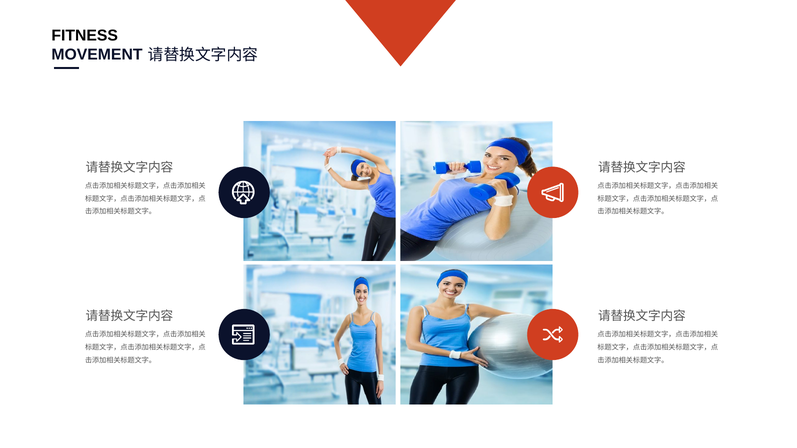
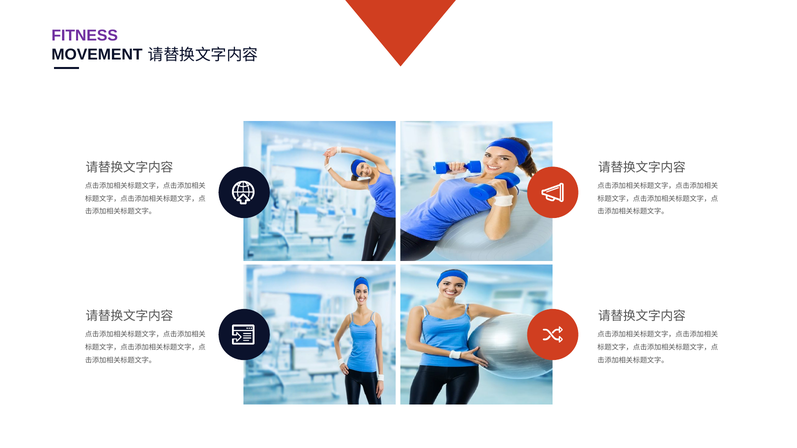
FITNESS colour: black -> purple (85, 36)
